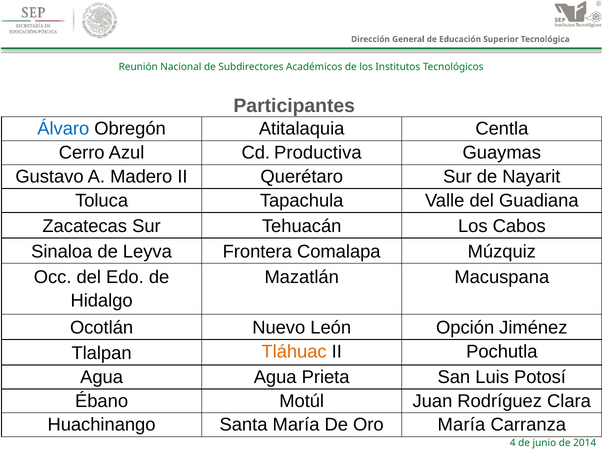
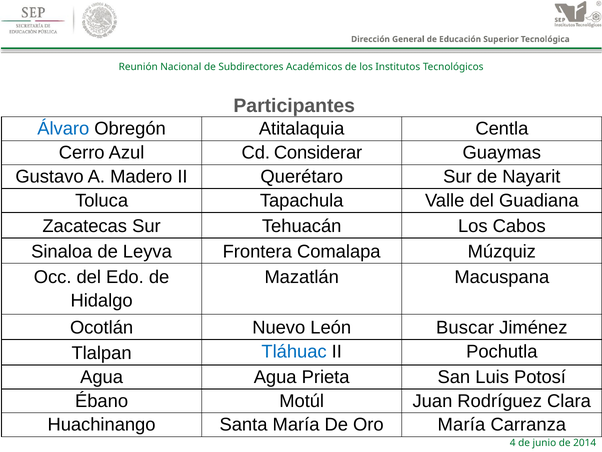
Productiva: Productiva -> Considerar (318, 153)
Opción: Opción -> Buscar (465, 327)
Tláhuac colour: orange -> blue (294, 351)
